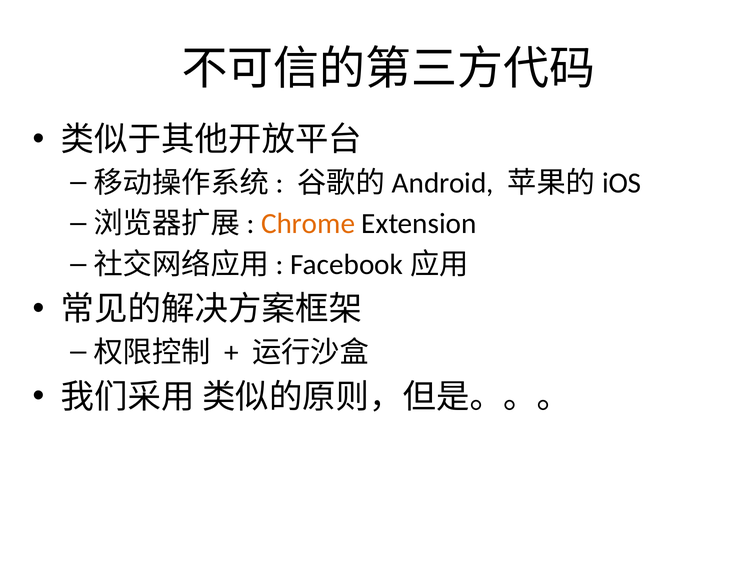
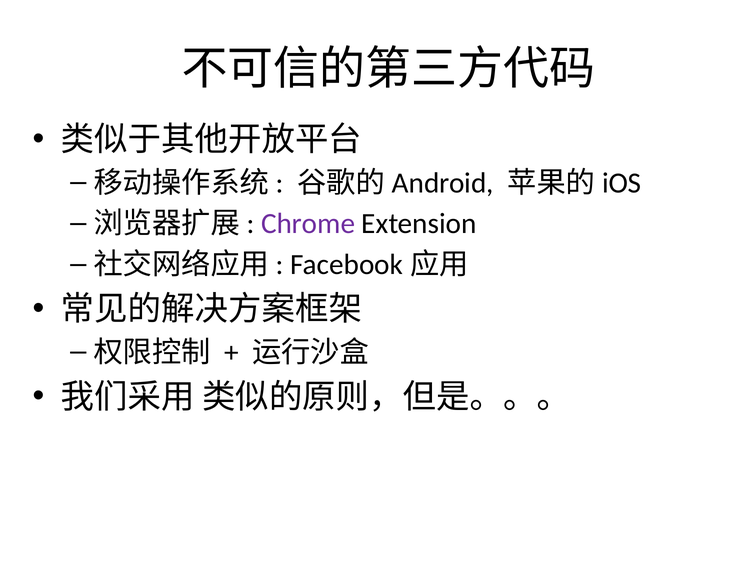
Chrome colour: orange -> purple (308, 224)
